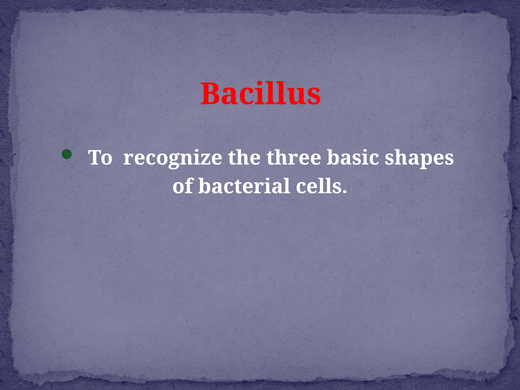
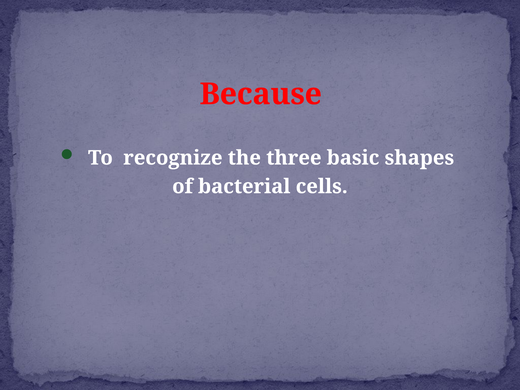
Bacillus: Bacillus -> Because (261, 94)
